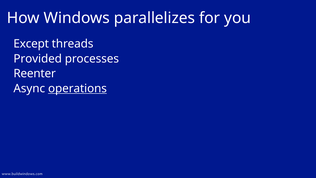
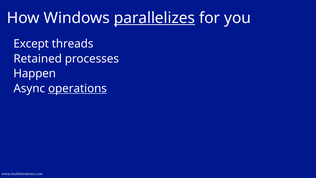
parallelizes underline: none -> present (154, 18)
Provided: Provided -> Retained (38, 59)
Reenter: Reenter -> Happen (35, 73)
